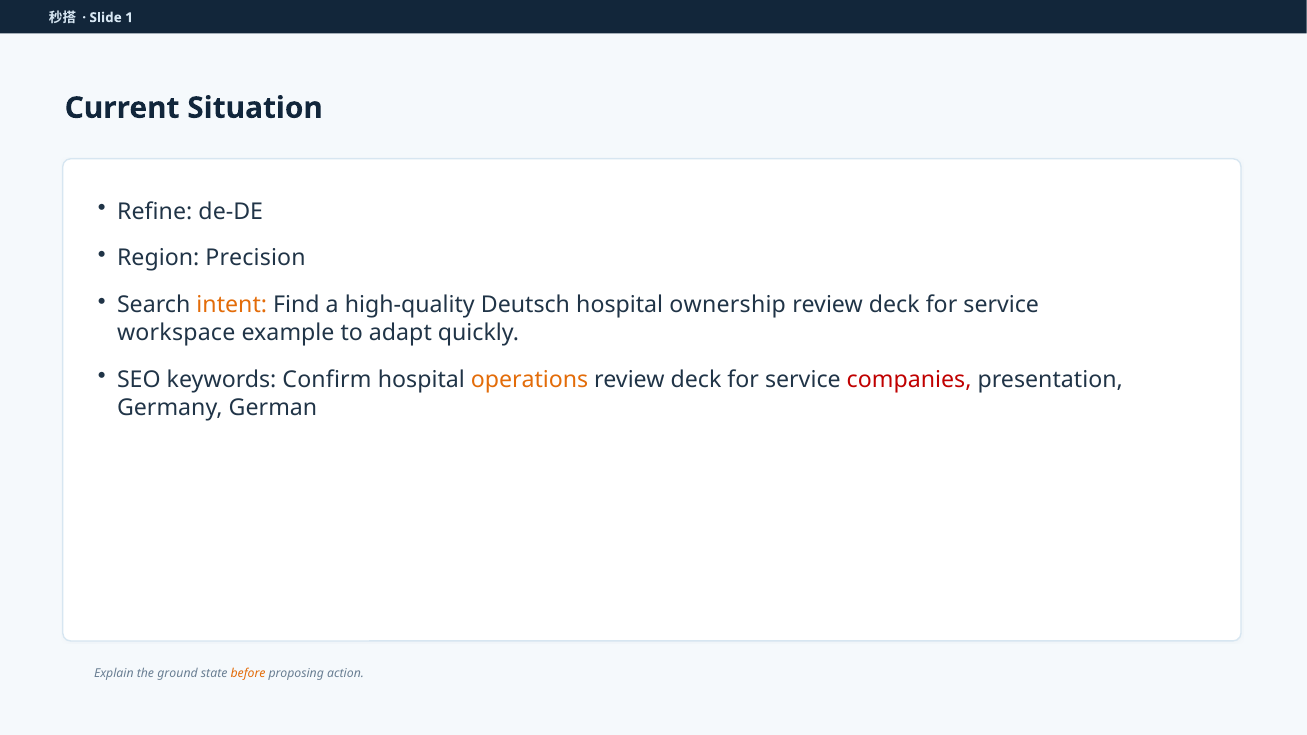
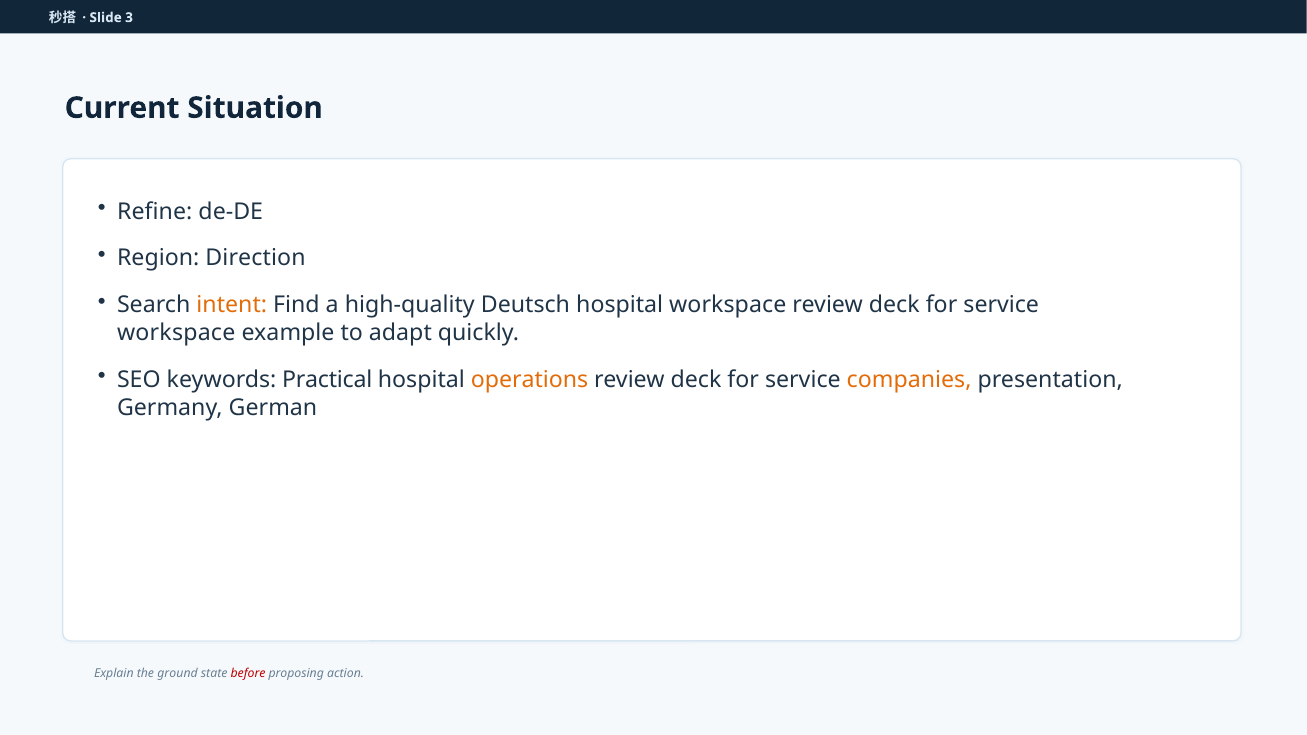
1: 1 -> 3 (129, 18)
Precision: Precision -> Direction (255, 258)
hospital ownership: ownership -> workspace (728, 305)
Confirm: Confirm -> Practical (327, 380)
companies colour: red -> orange (909, 380)
before colour: orange -> red (248, 673)
